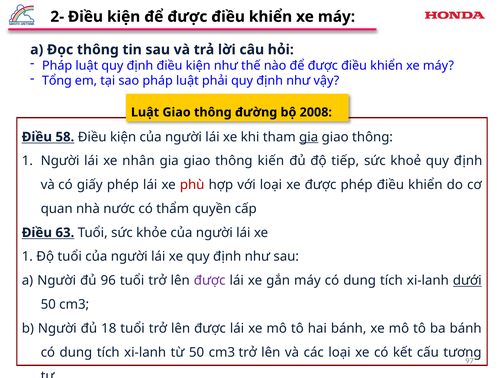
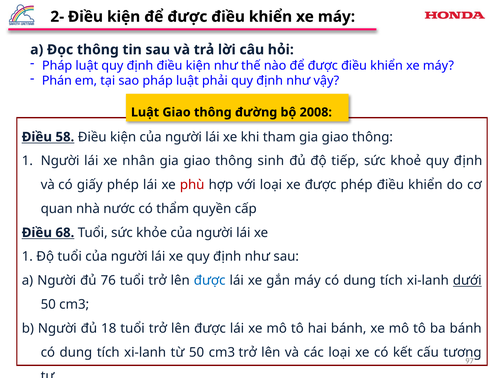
Tổng: Tổng -> Phán (57, 81)
gia underline: present -> none (309, 137)
kiến: kiến -> sinh (271, 161)
63: 63 -> 68 (65, 233)
96: 96 -> 76 (108, 281)
được colour: purple -> blue (210, 281)
